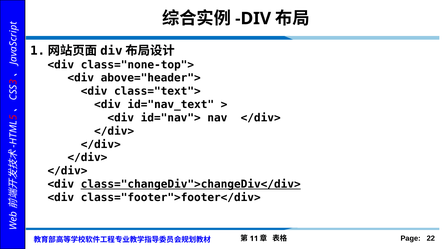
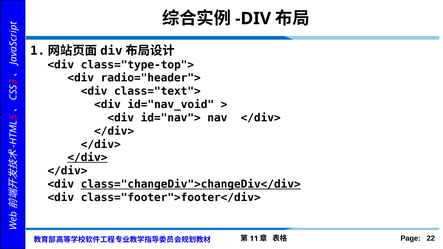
class="none-top">: class="none-top"> -> class="type-top"> (137, 65)
above="header">: above="header"> -> radio="header"> (151, 78)
id="nav_text: id="nav_text -> id="nav_void (171, 105)
</div> underline: none -> present (87, 158)
